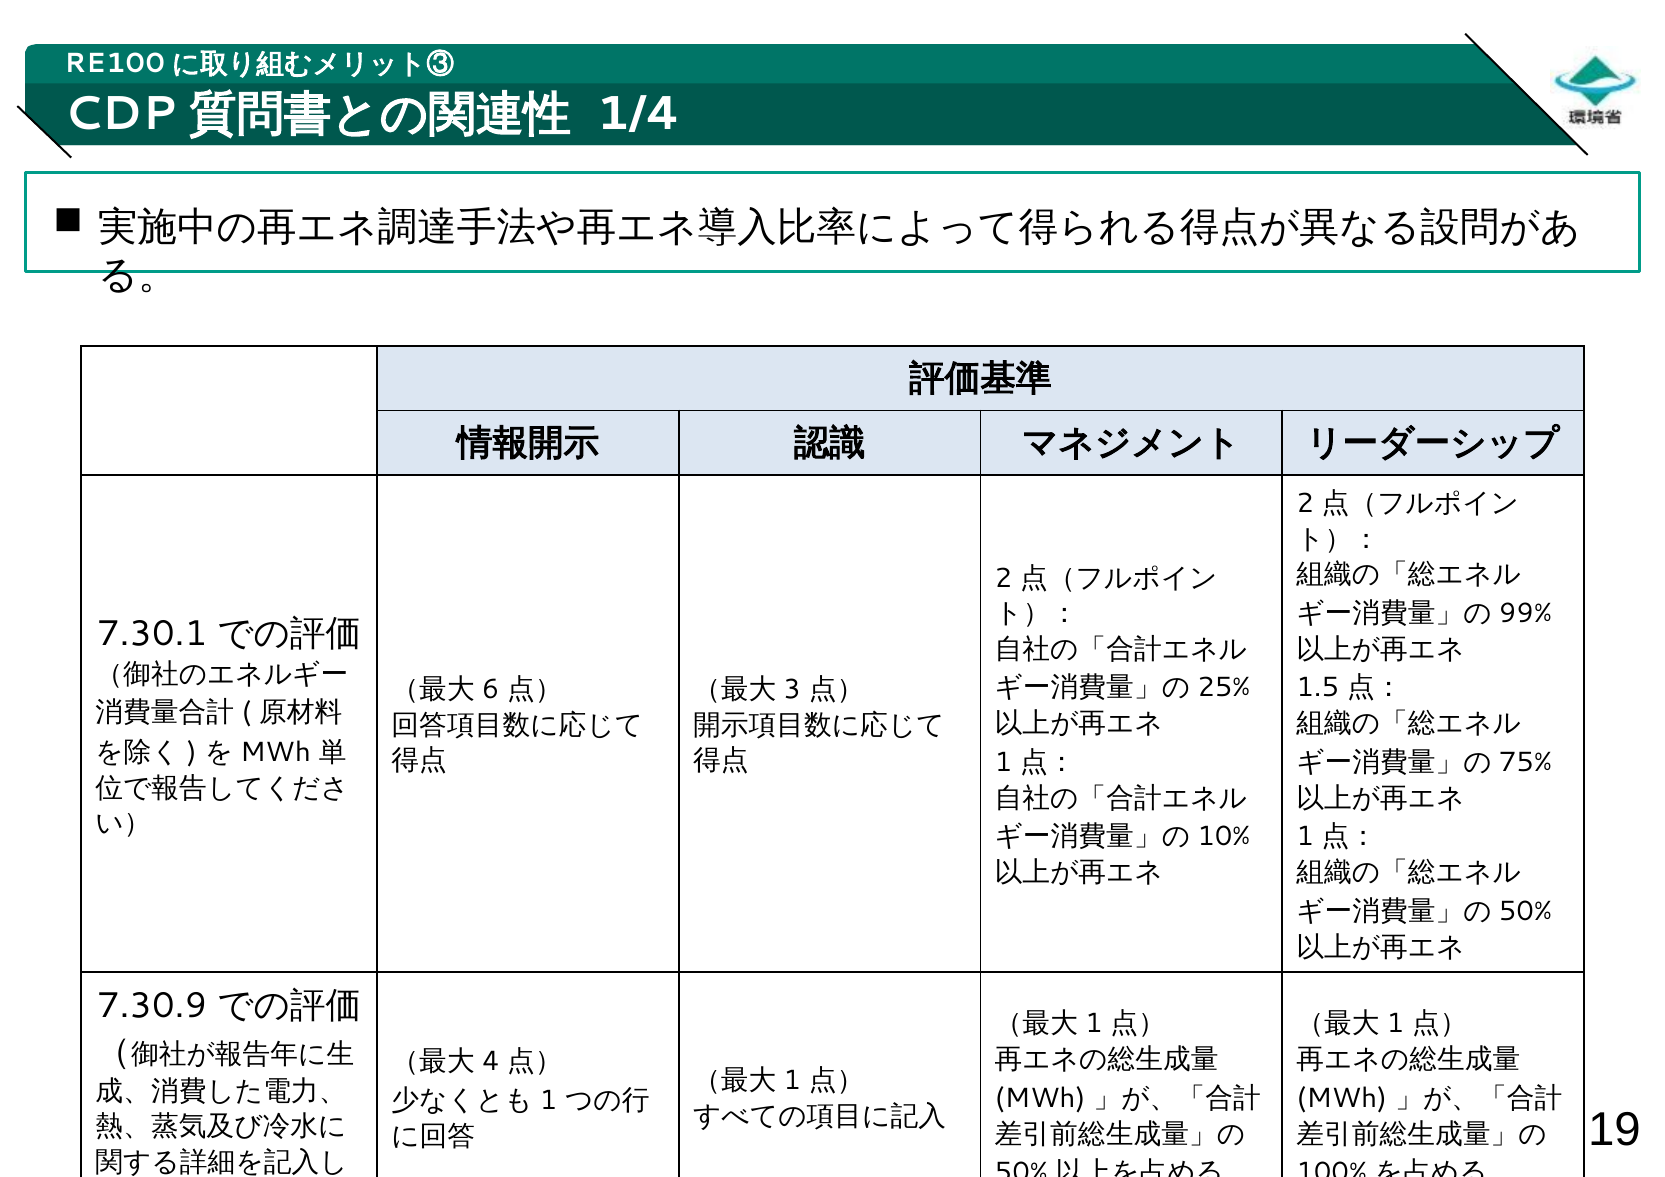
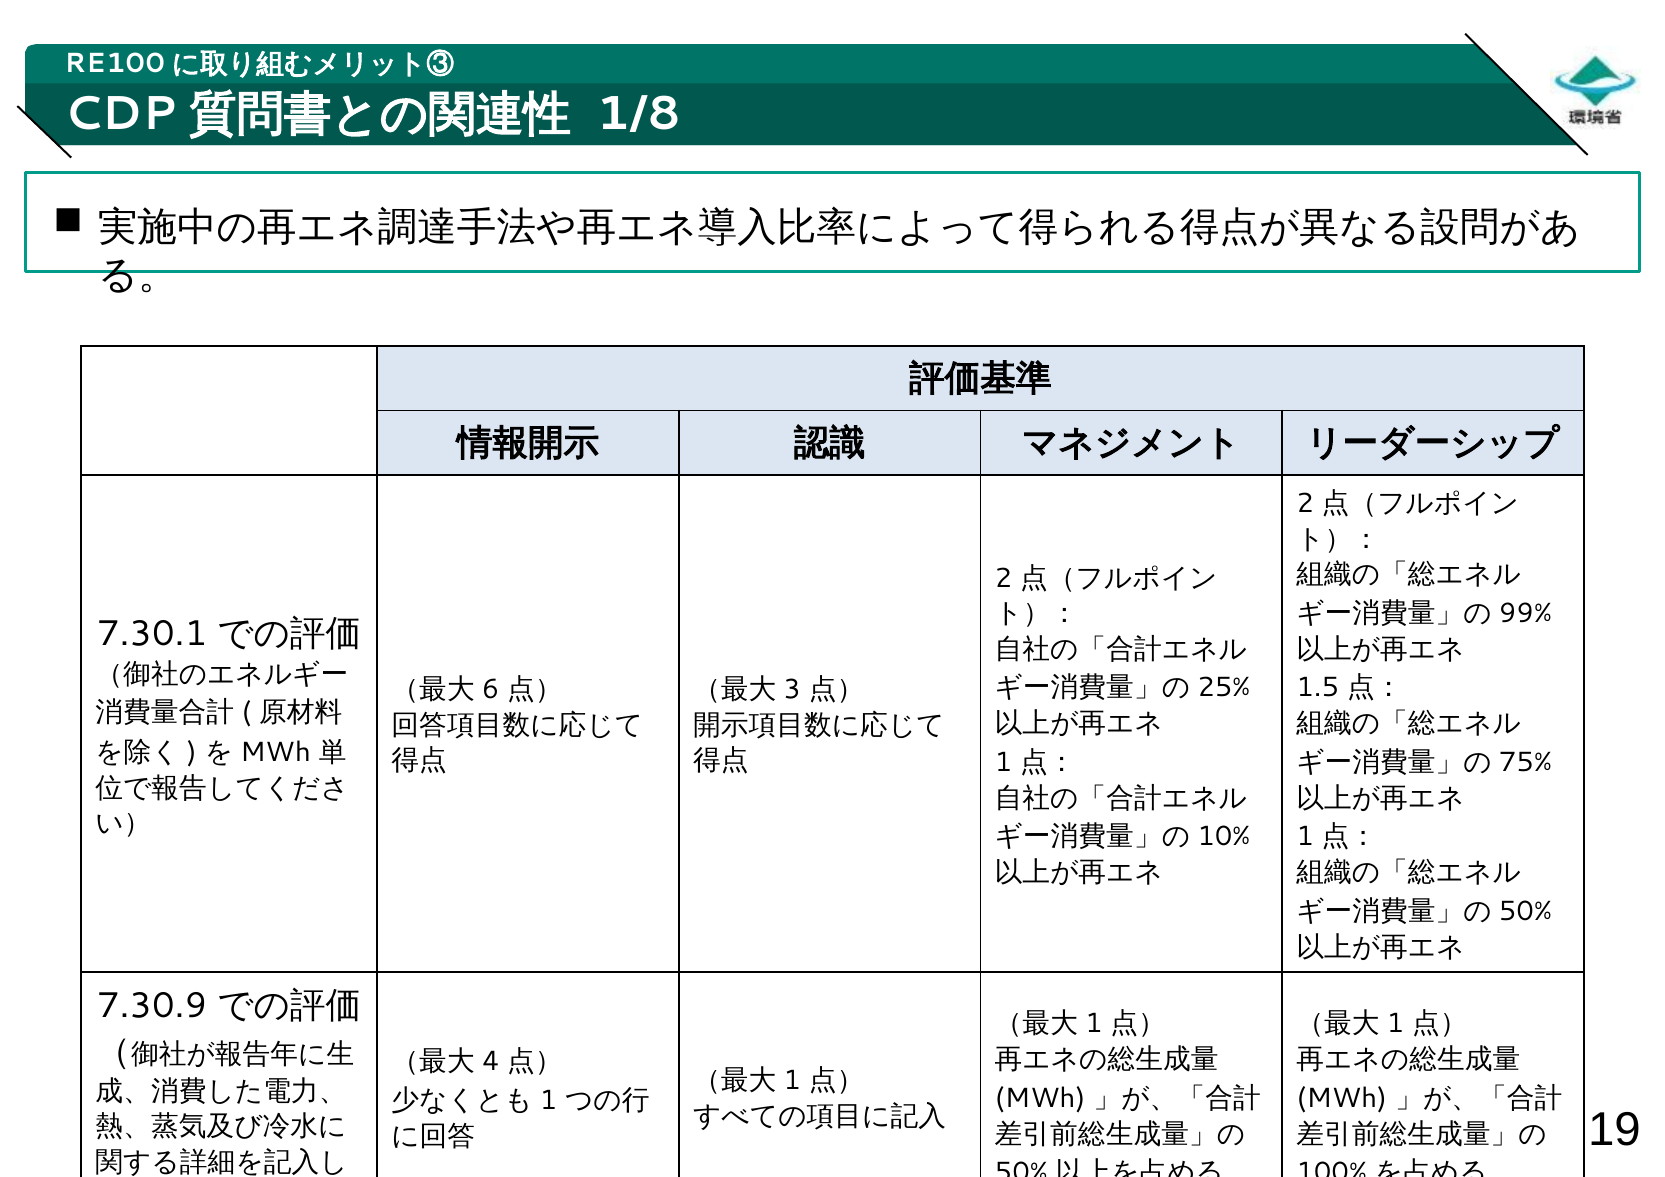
1/4: 1/4 -> 1/8 (639, 114)
